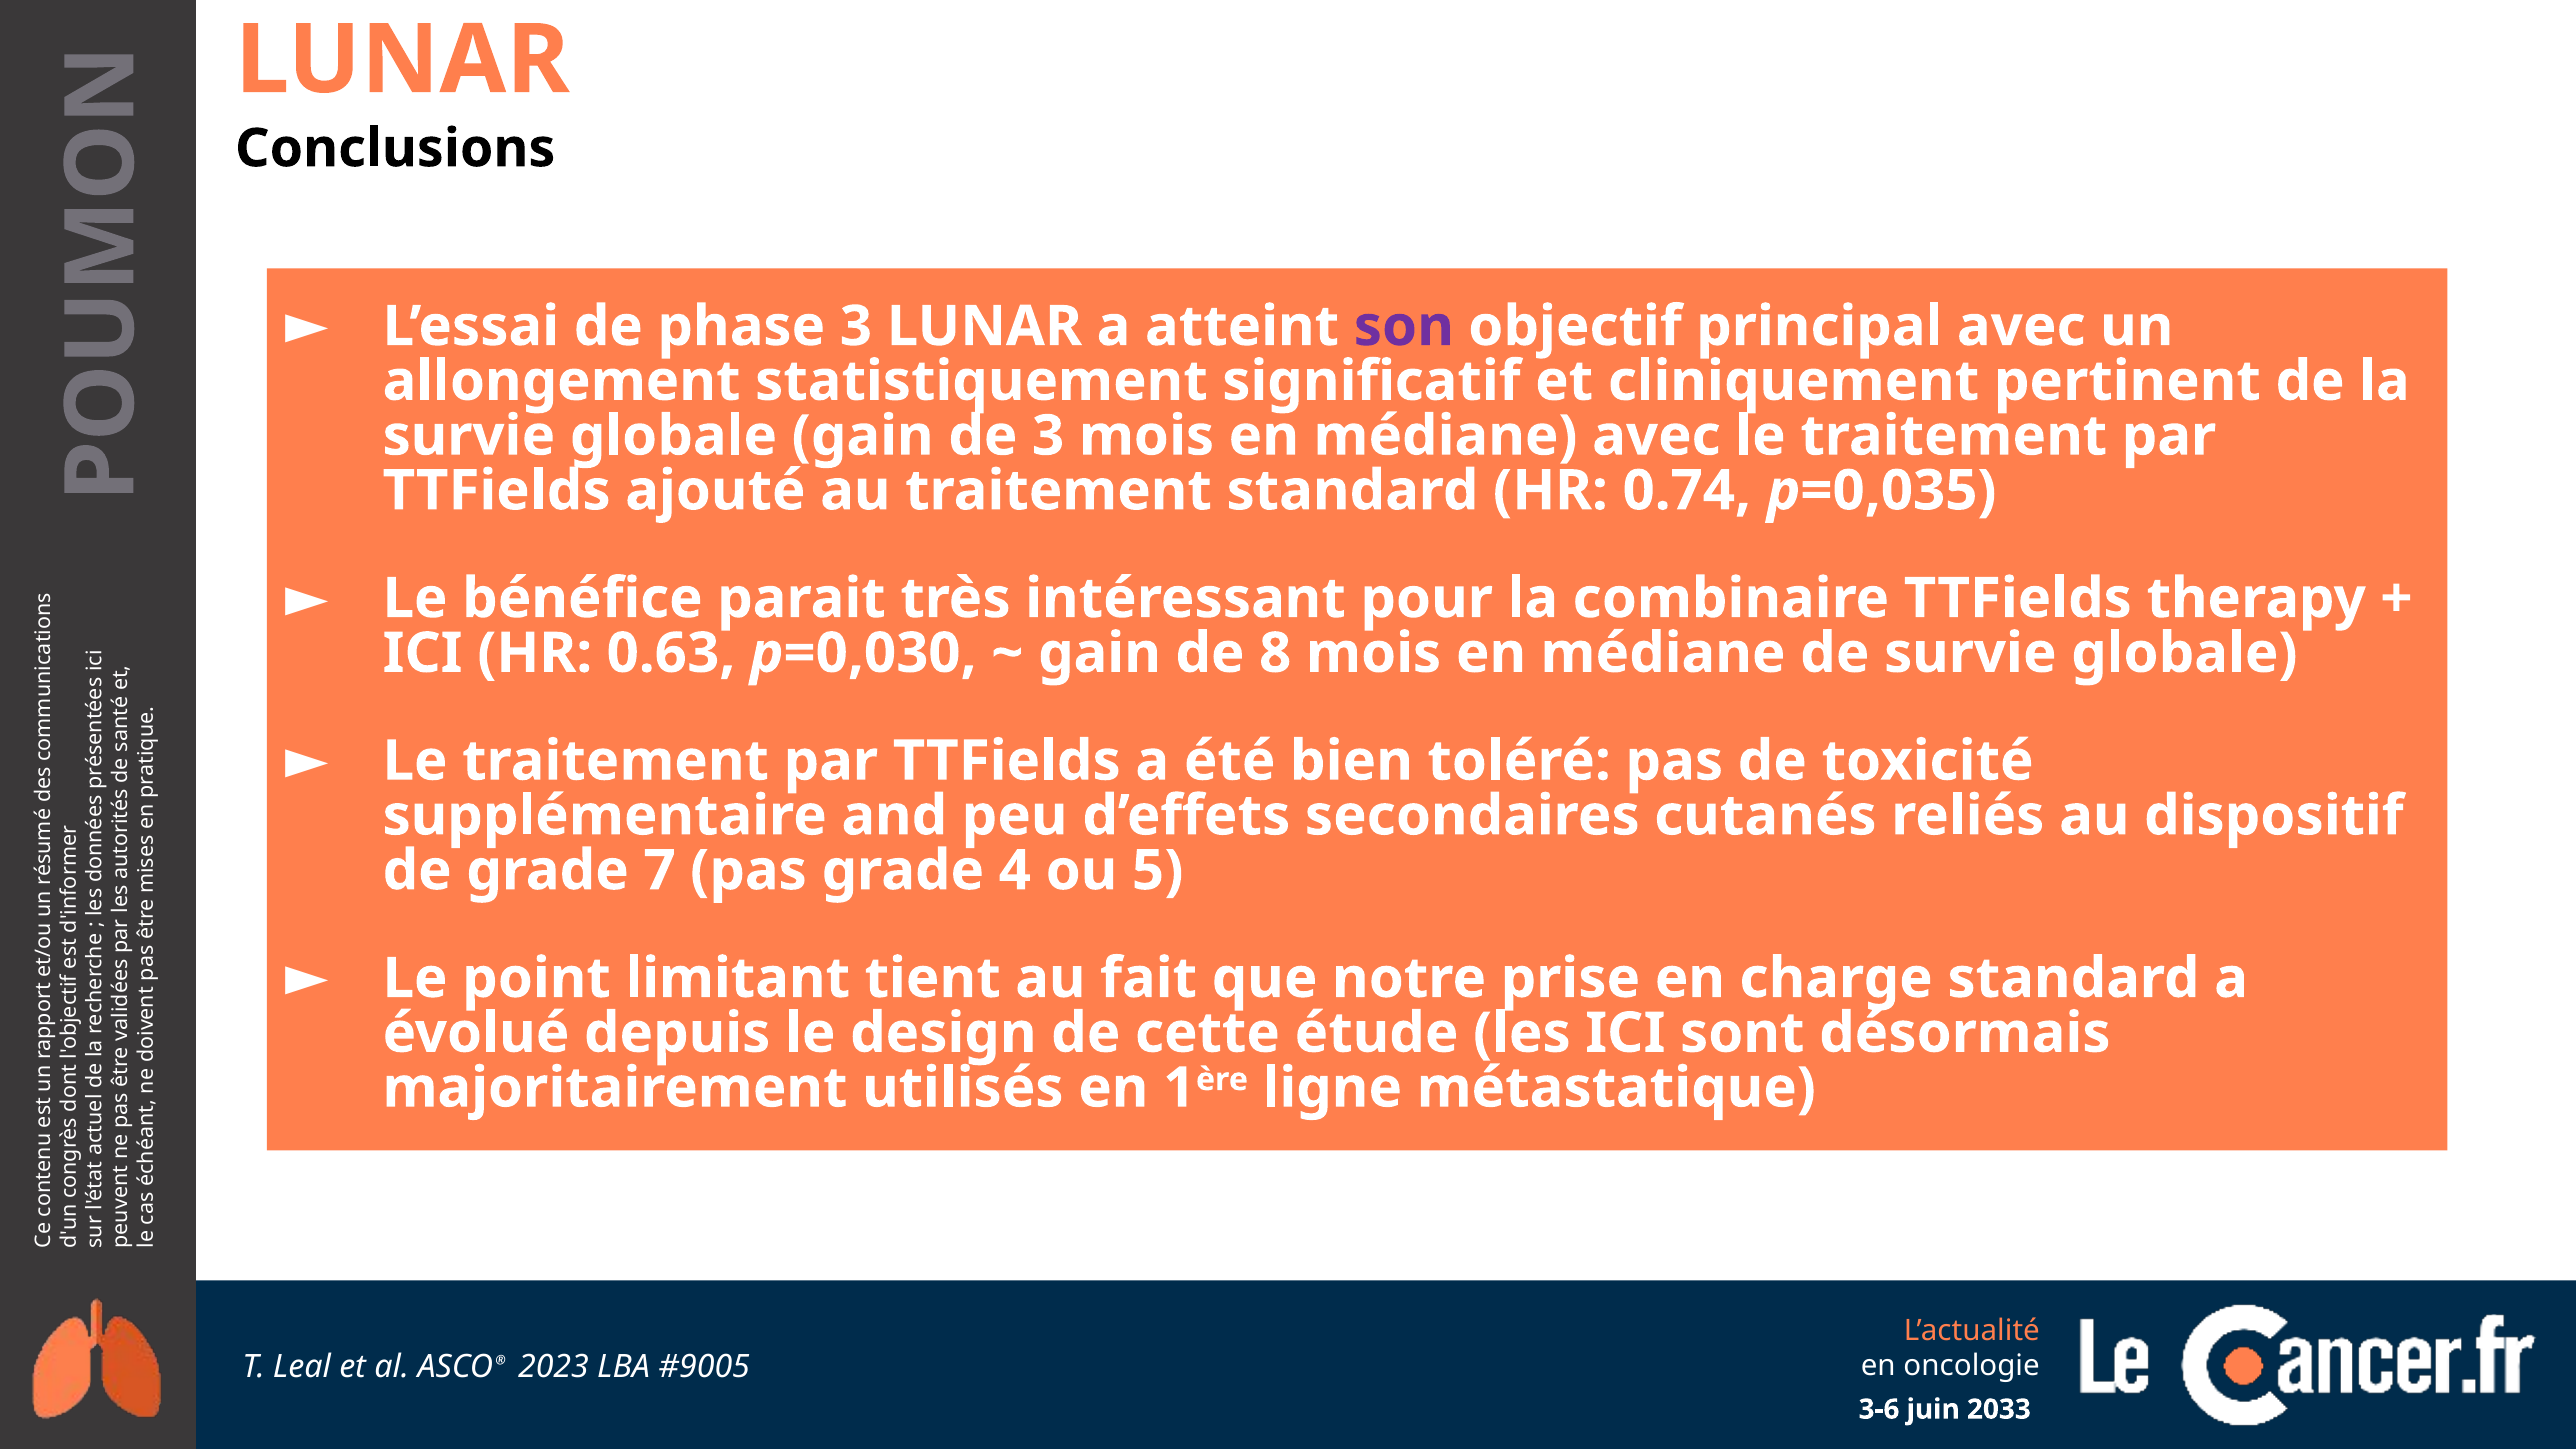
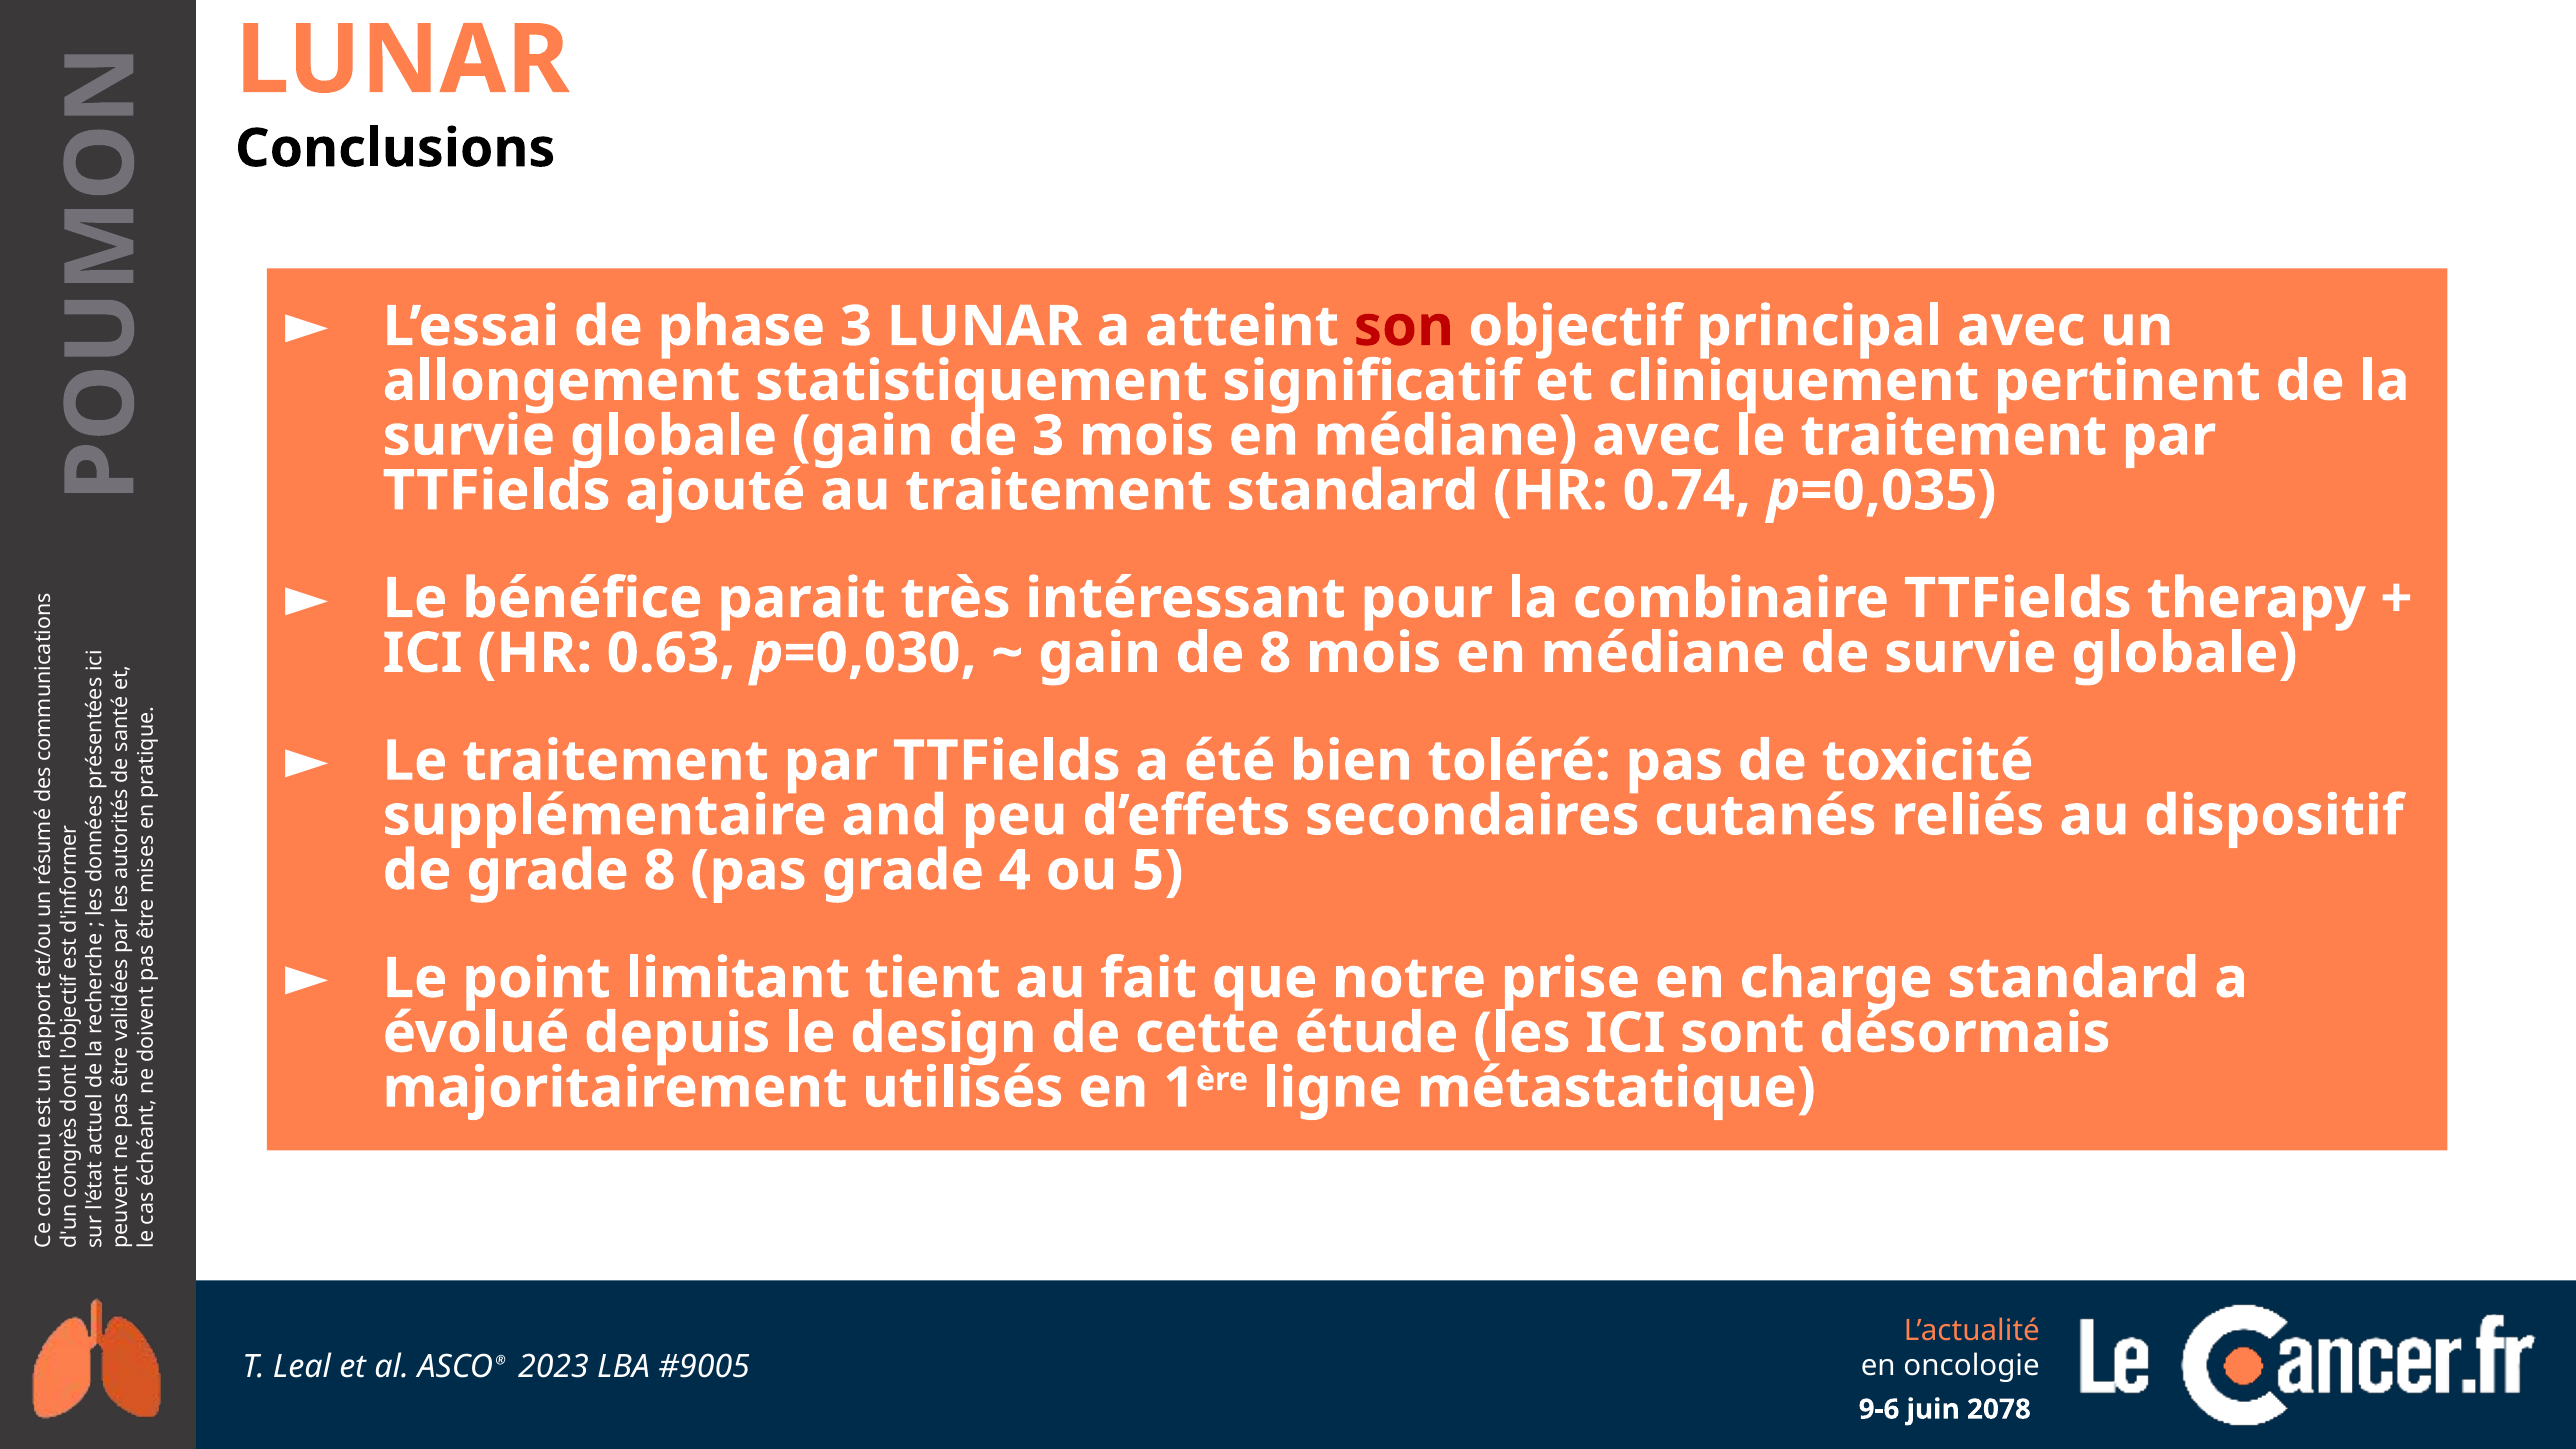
son colour: purple -> red (1404, 326)
grade 7: 7 -> 8 (660, 871)
3-6: 3-6 -> 9-6 (1879, 1409)
2033: 2033 -> 2078 (1999, 1409)
